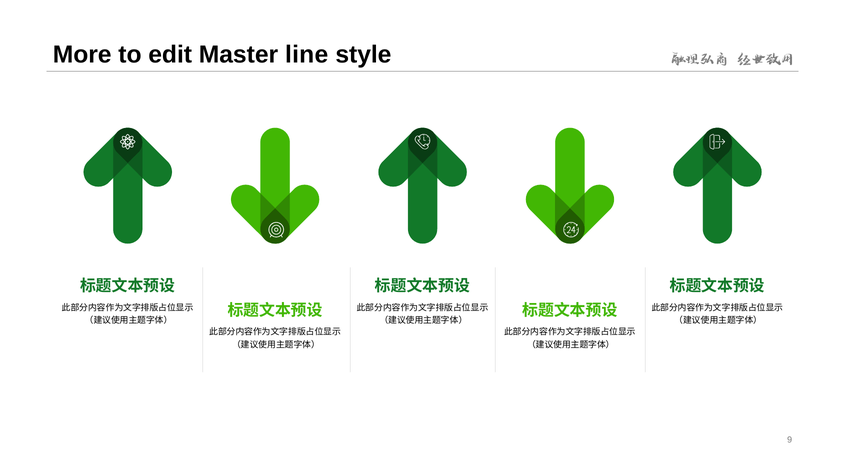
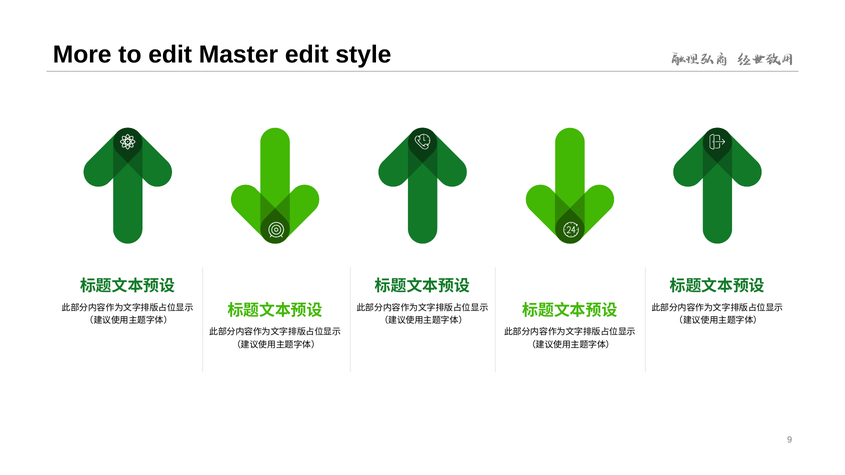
Master line: line -> edit (307, 55)
